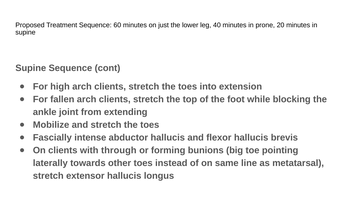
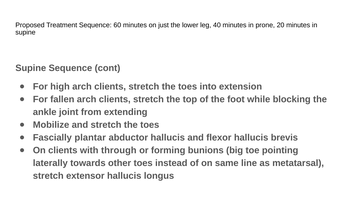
intense: intense -> plantar (90, 138)
